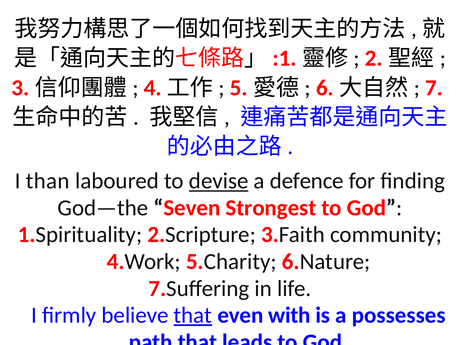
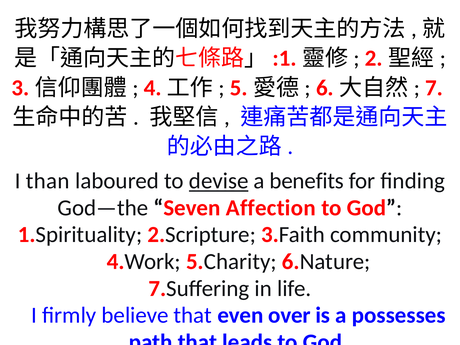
defence: defence -> benefits (307, 181)
Strongest: Strongest -> Affection (271, 208)
that underline: present -> none (193, 315)
with: with -> over (289, 315)
